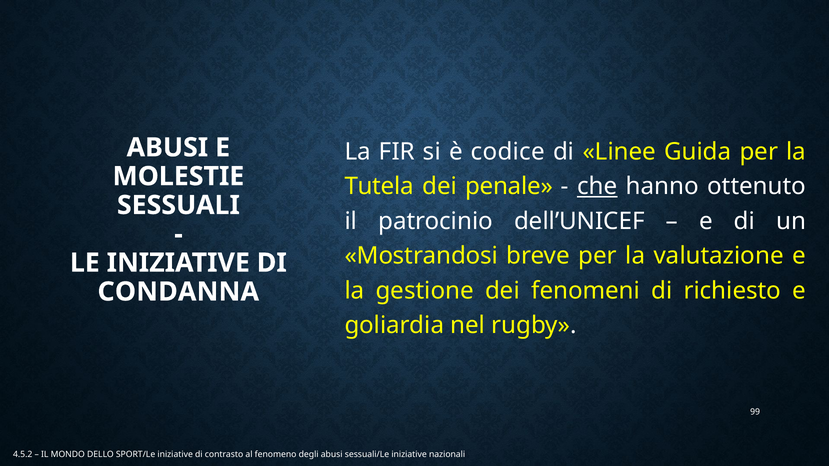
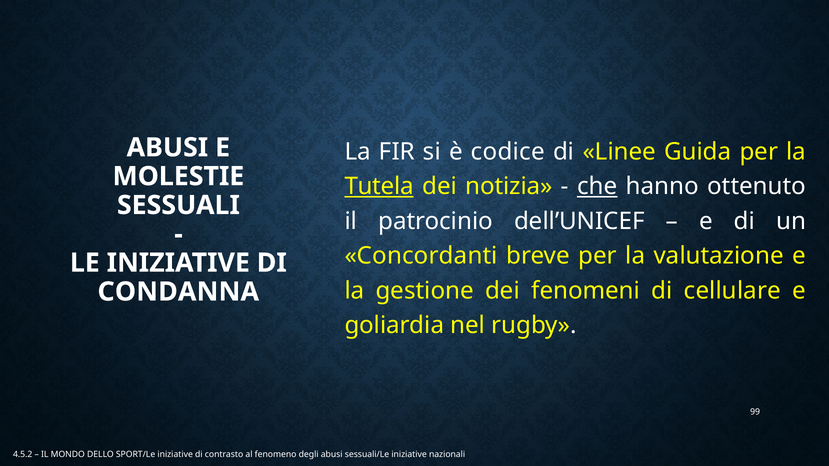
Tutela underline: none -> present (379, 187)
penale: penale -> notizia (509, 187)
Mostrandosi: Mostrandosi -> Concordanti (421, 256)
richiesto: richiesto -> cellulare (732, 291)
